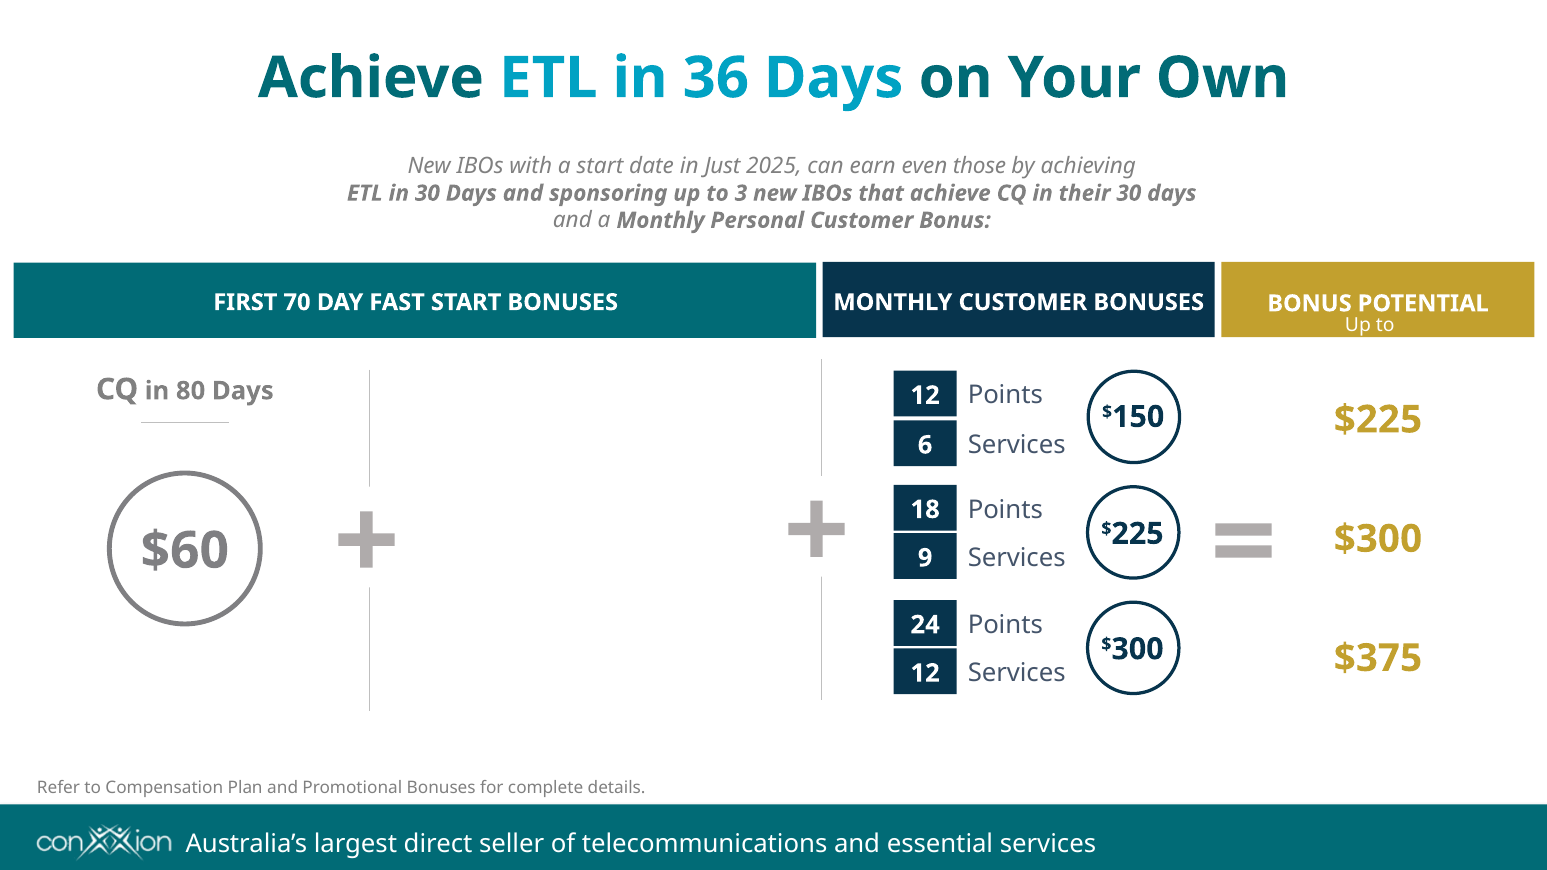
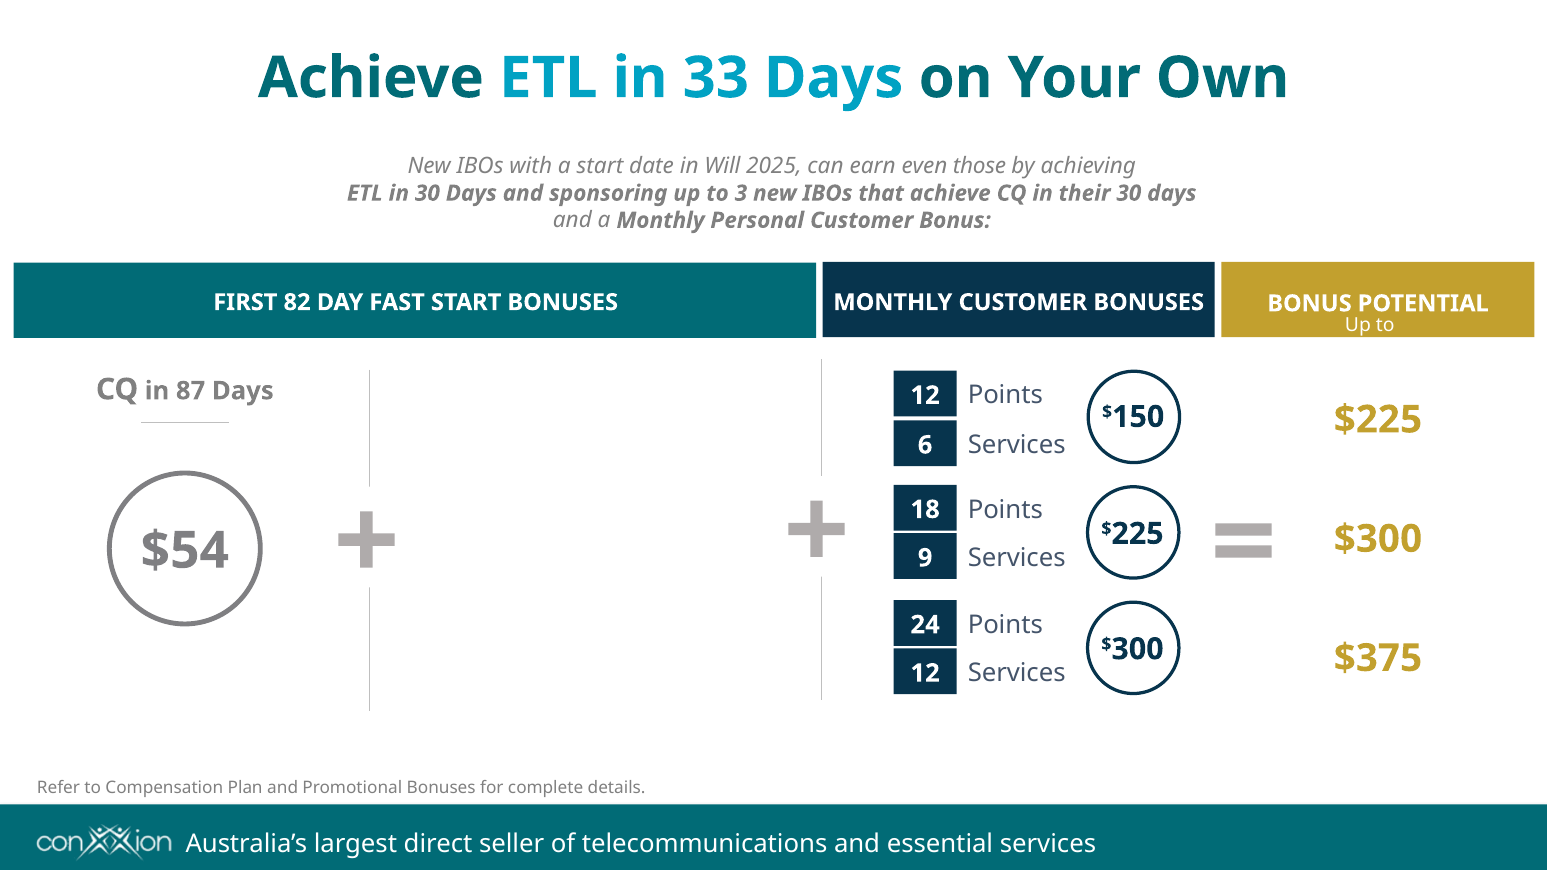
36: 36 -> 33 (716, 78)
Just: Just -> Will (722, 166)
70: 70 -> 82 (297, 302)
80: 80 -> 87 (191, 391)
$60: $60 -> $54 (185, 551)
